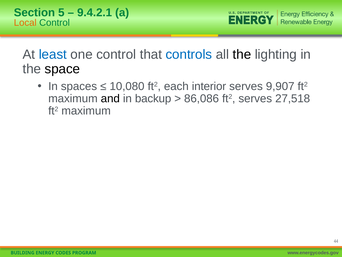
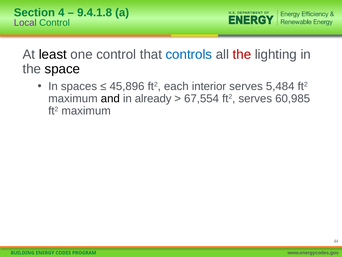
5: 5 -> 4 (61, 13)
9.4.2.1: 9.4.2.1 -> 9.4.1.8 (95, 13)
Local colour: orange -> purple (25, 23)
least colour: blue -> black (53, 54)
the colour: black -> red (242, 54)
10,080: 10,080 -> 45,896 (127, 86)
9,907: 9,907 -> 5,484 (280, 86)
backup: backup -> already (153, 98)
86,086: 86,086 -> 67,554 (202, 98)
27,518: 27,518 -> 60,985 (293, 98)
